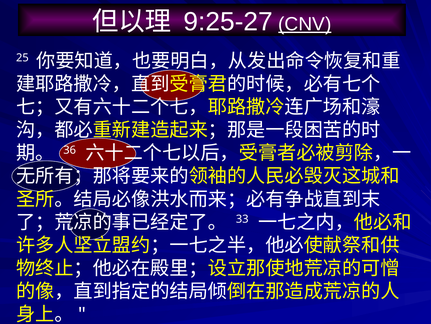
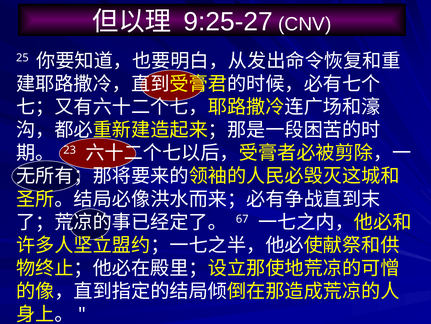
CNV underline: present -> none (305, 24)
36: 36 -> 23 (70, 150)
33: 33 -> 67 (242, 219)
